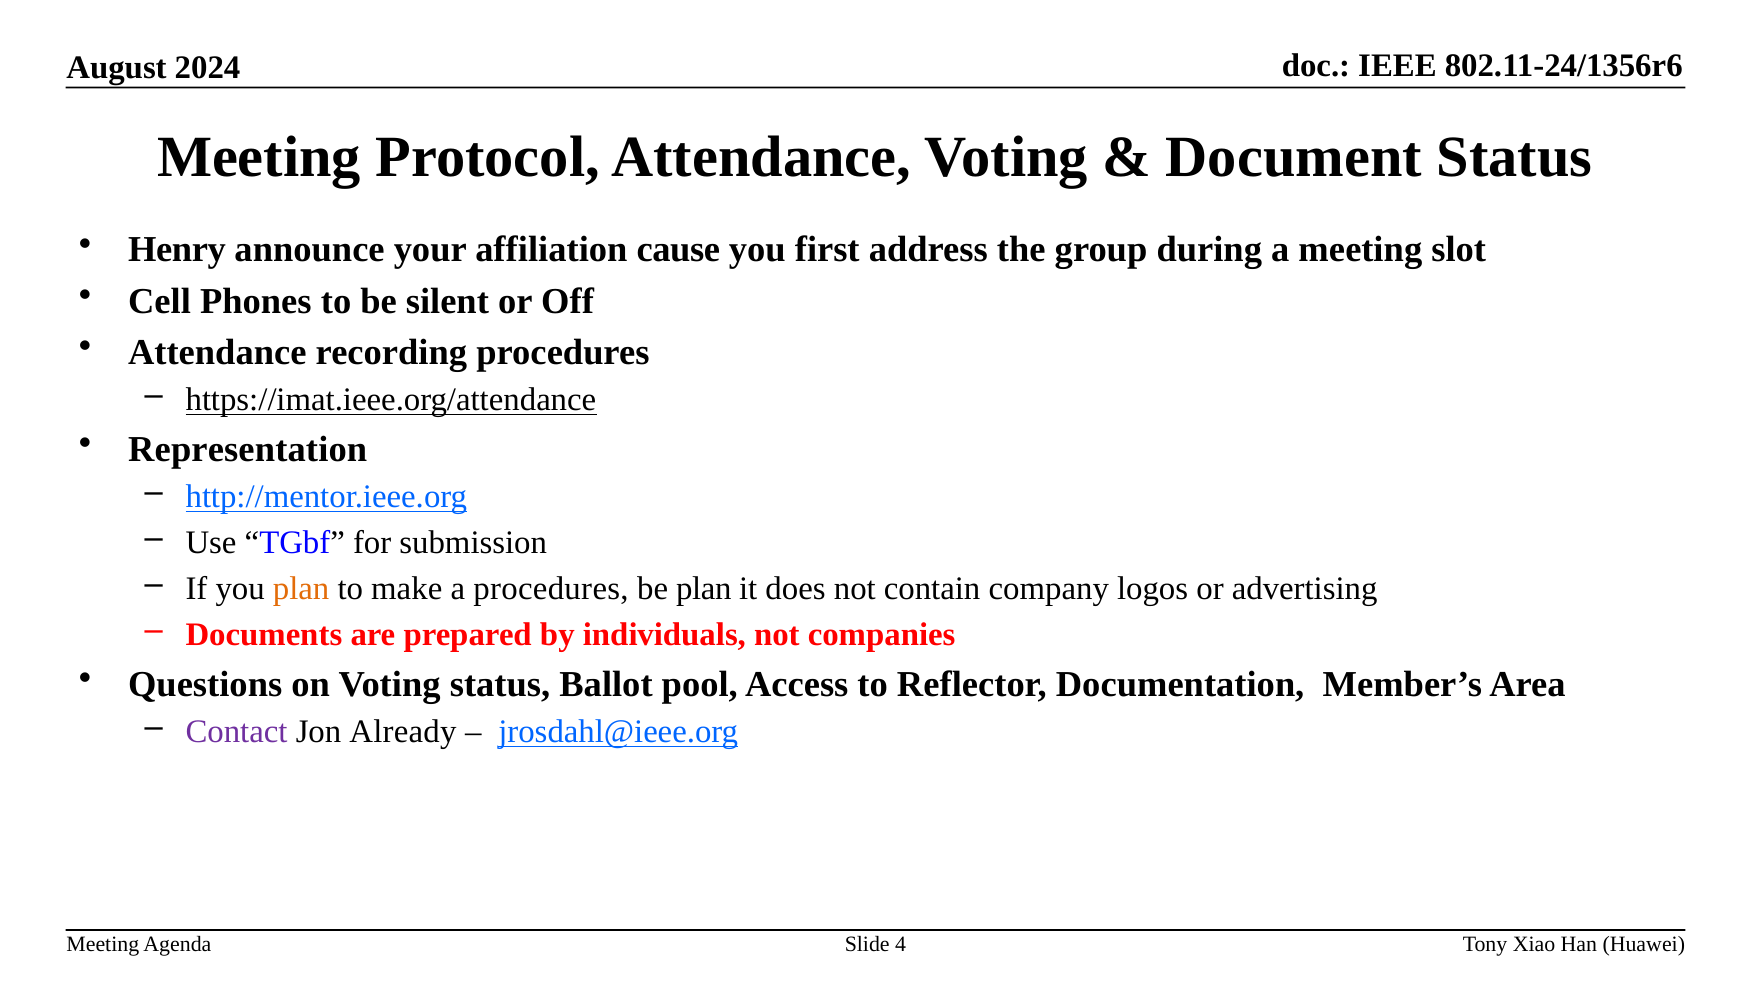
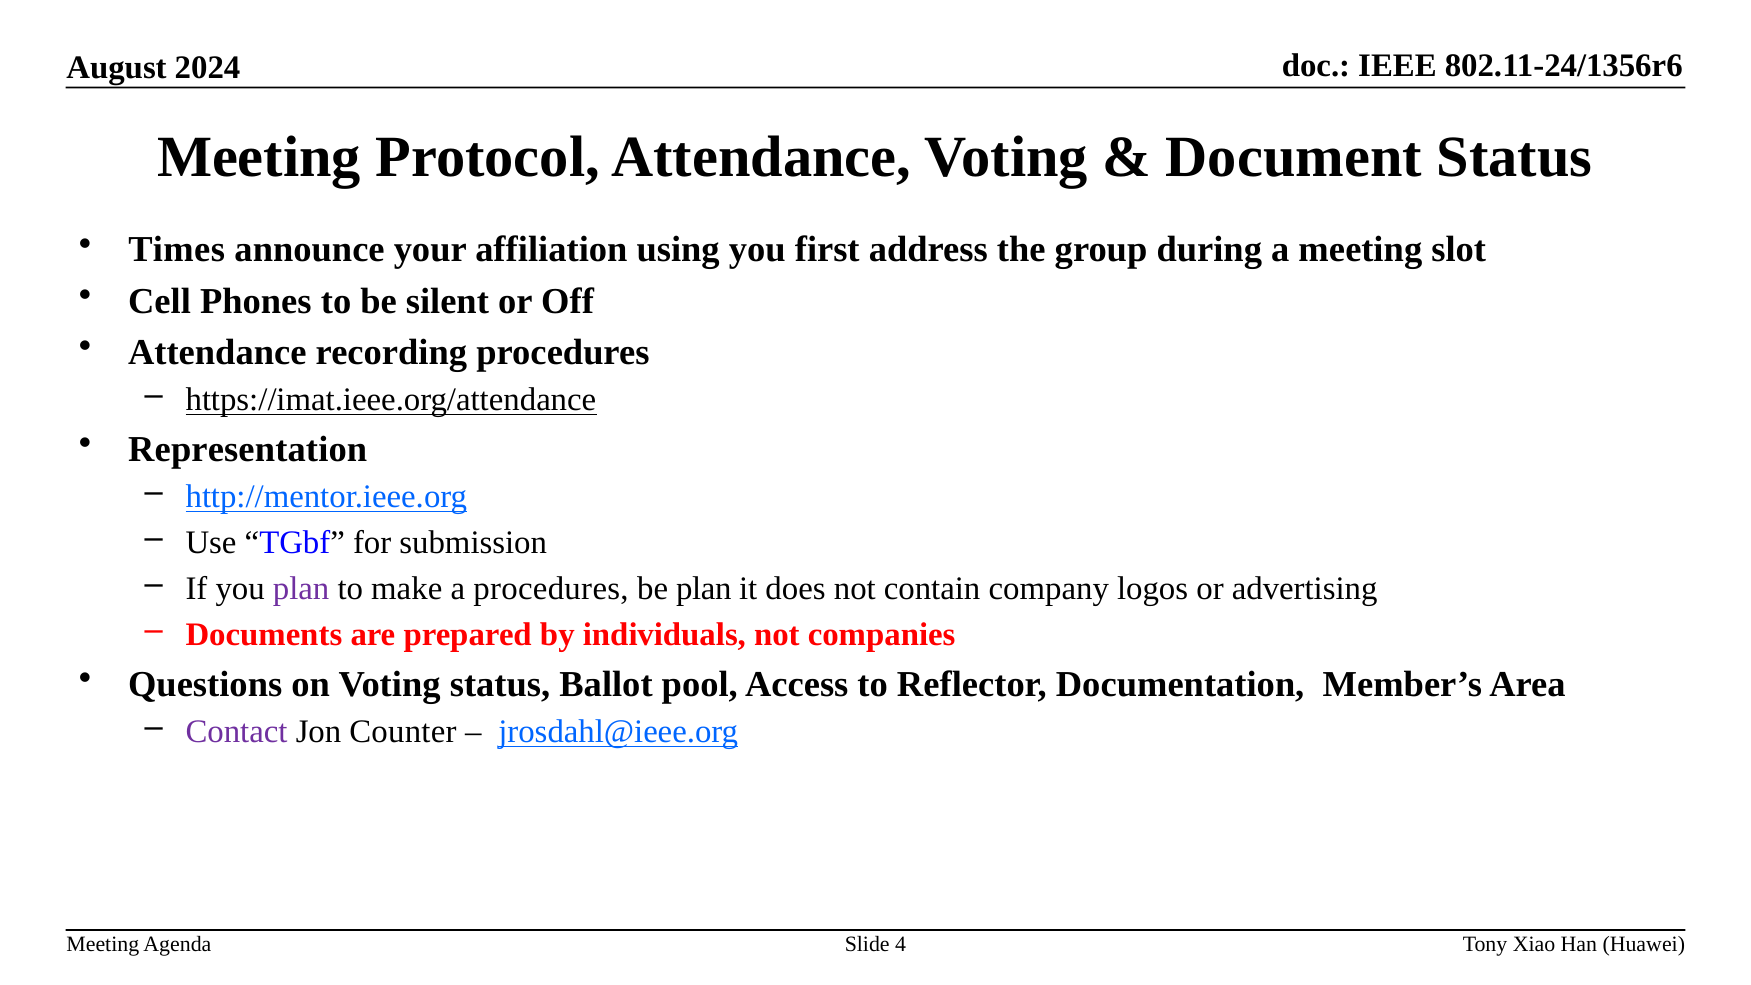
Henry: Henry -> Times (177, 250)
cause: cause -> using (678, 250)
plan colour: orange -> purple (301, 589)
Already: Already -> Counter (403, 732)
